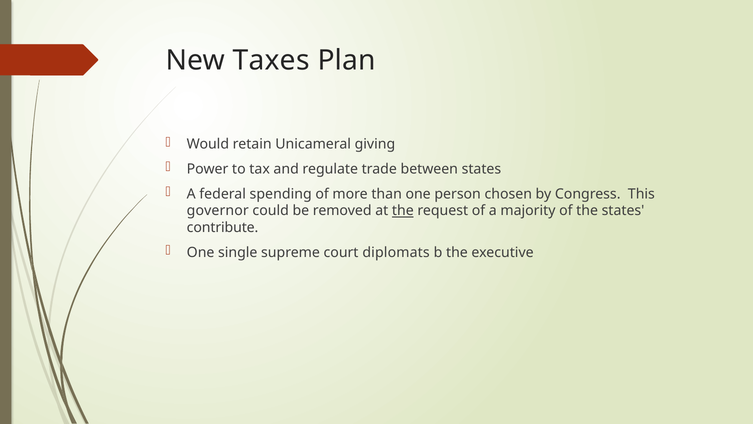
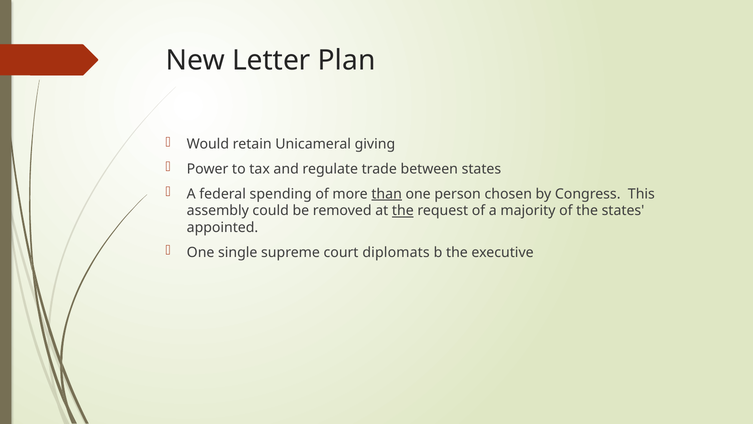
Taxes: Taxes -> Letter (271, 60)
than underline: none -> present (387, 194)
governor: governor -> assembly (218, 211)
contribute: contribute -> appointed (222, 228)
